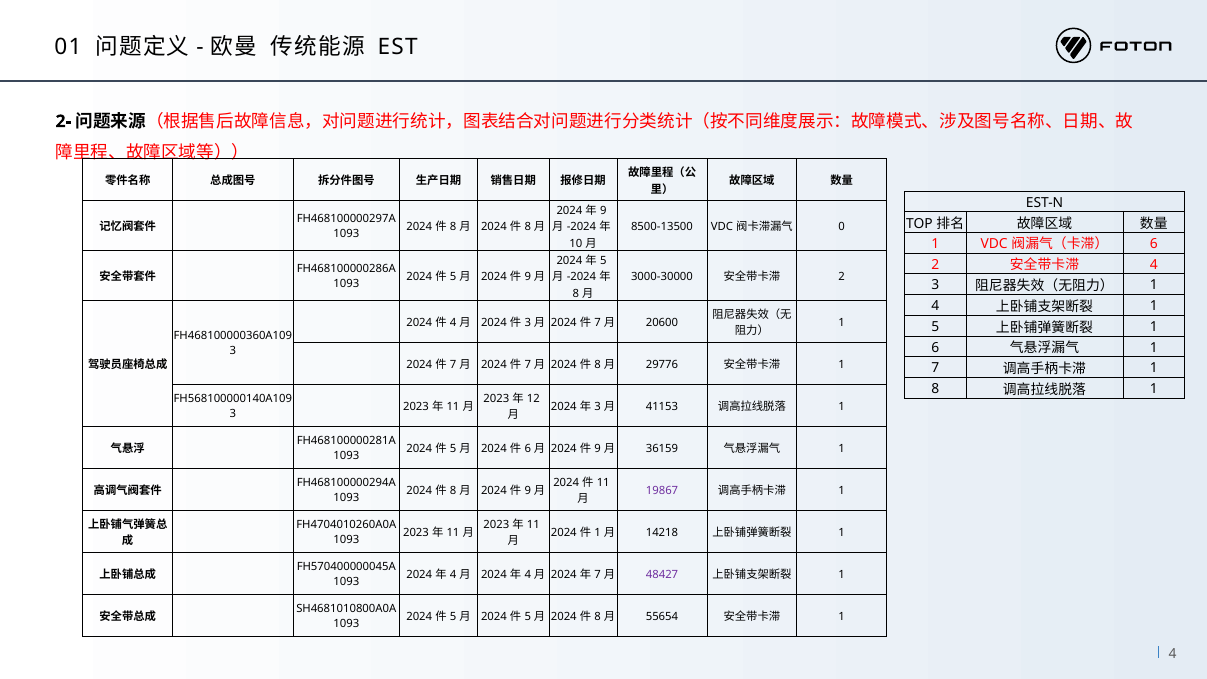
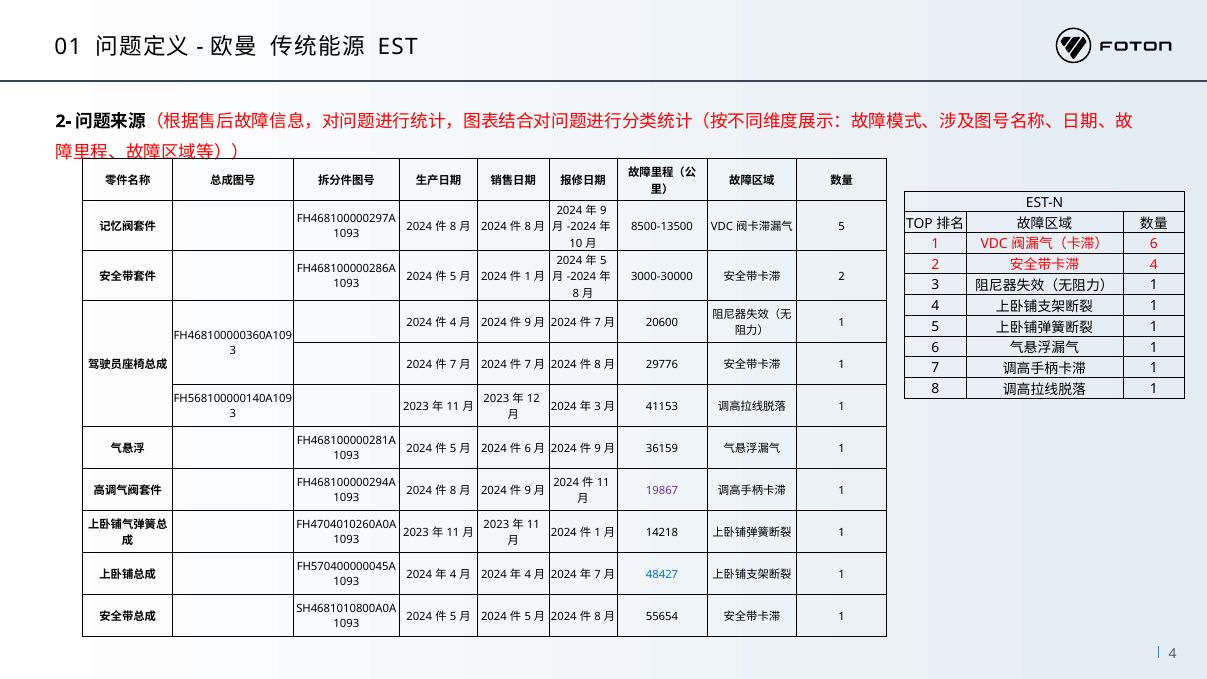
0: 0 -> 5 (842, 226)
9: 9 -> 1 (528, 277)
3: 3 -> 9 (528, 323)
48427 colour: purple -> blue (662, 574)
